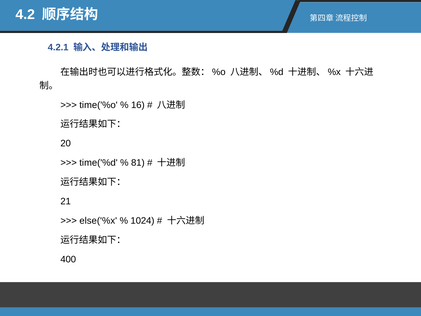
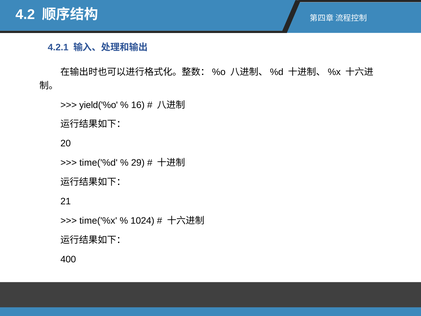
time('%o: time('%o -> yield('%o (99, 105)
81: 81 -> 29 (138, 163)
else('%x: else('%x -> time('%x (98, 221)
